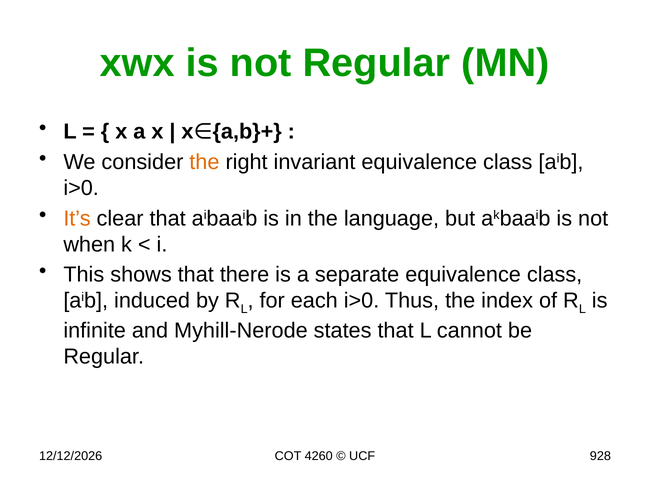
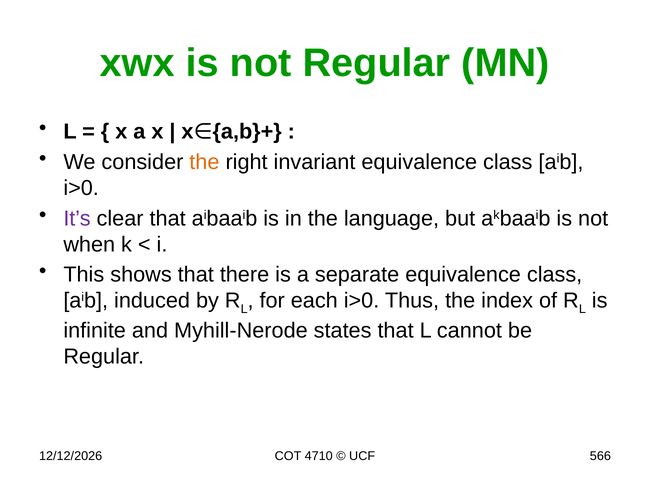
It’s colour: orange -> purple (77, 218)
4260: 4260 -> 4710 (319, 456)
928: 928 -> 566 (600, 456)
